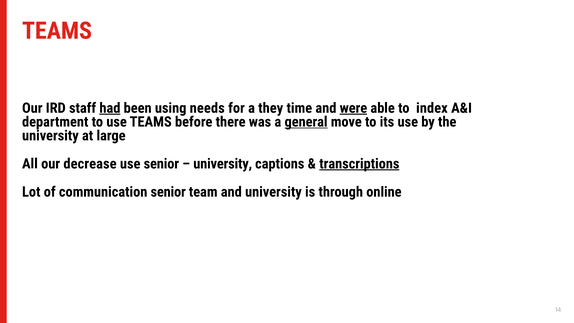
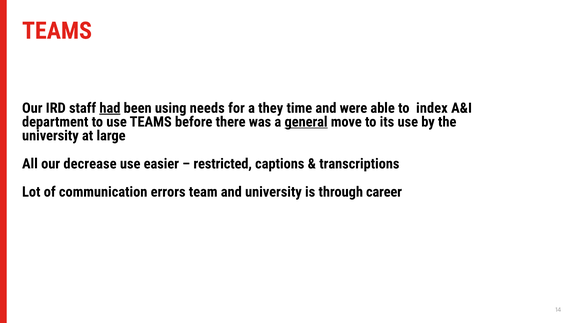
were underline: present -> none (353, 108)
use senior: senior -> easier (161, 164)
university: university -> restricted (223, 164)
transcriptions underline: present -> none (359, 164)
communication senior: senior -> errors (168, 192)
online: online -> career (384, 192)
